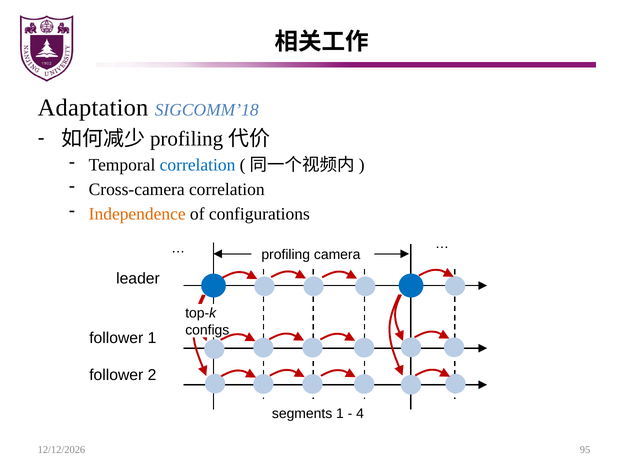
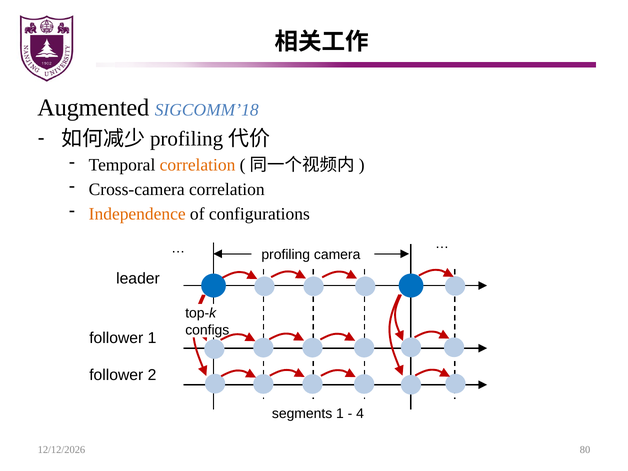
Adaptation: Adaptation -> Augmented (93, 108)
correlation colour: blue -> orange (198, 165)
95: 95 -> 80 (585, 450)
